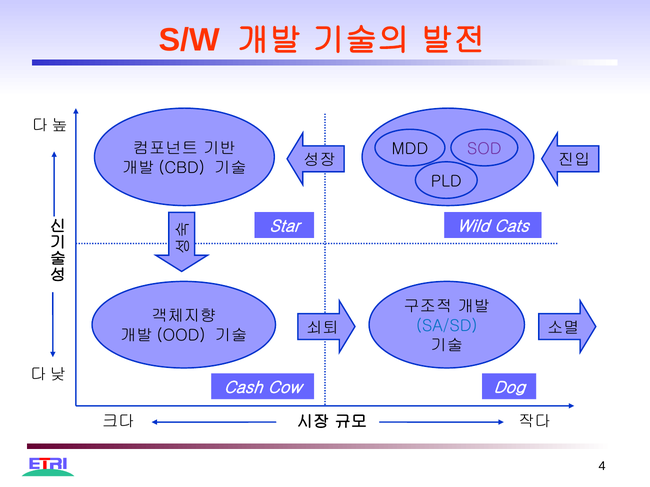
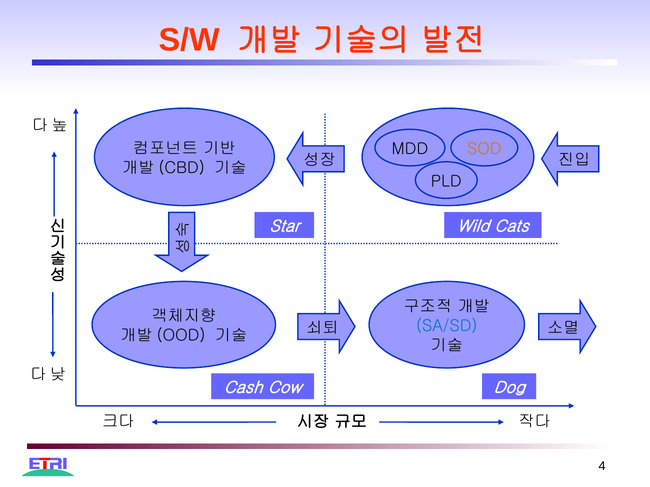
SOD colour: purple -> orange (484, 149)
